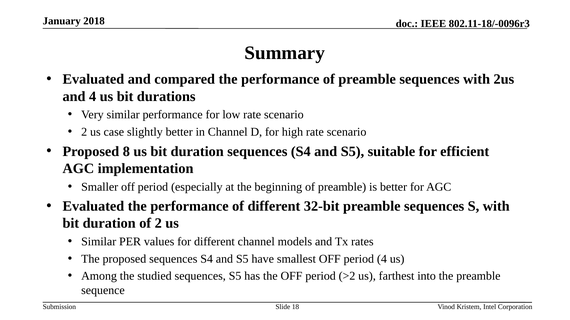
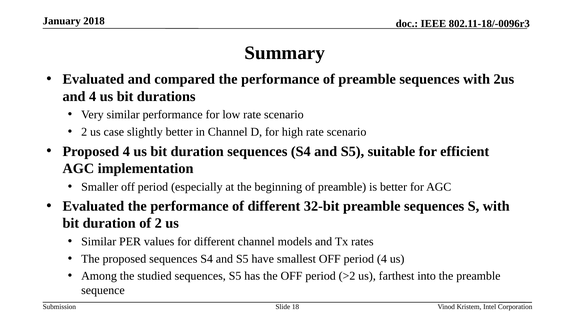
Proposed 8: 8 -> 4 (126, 152)
